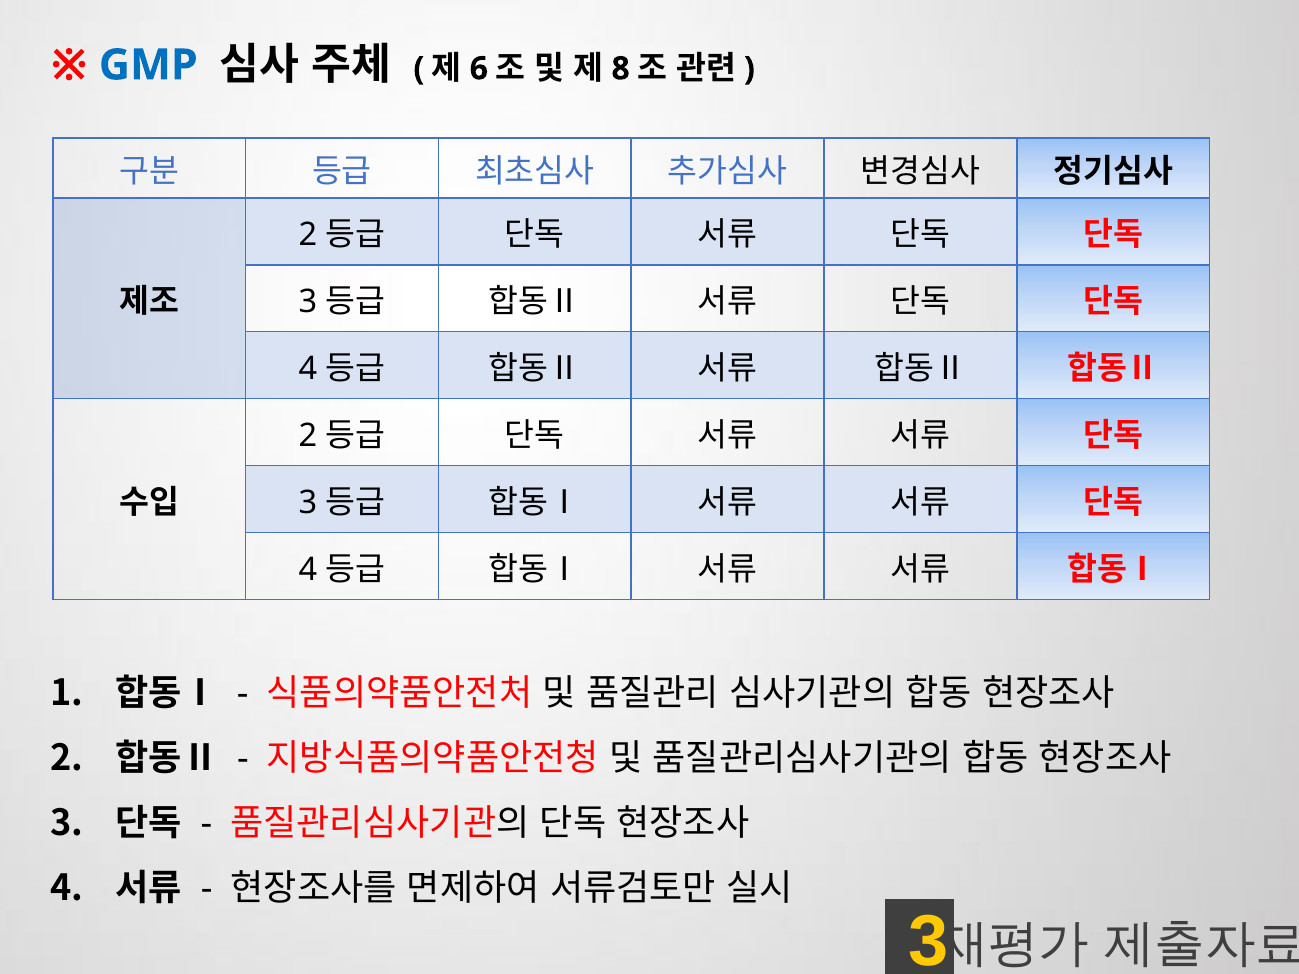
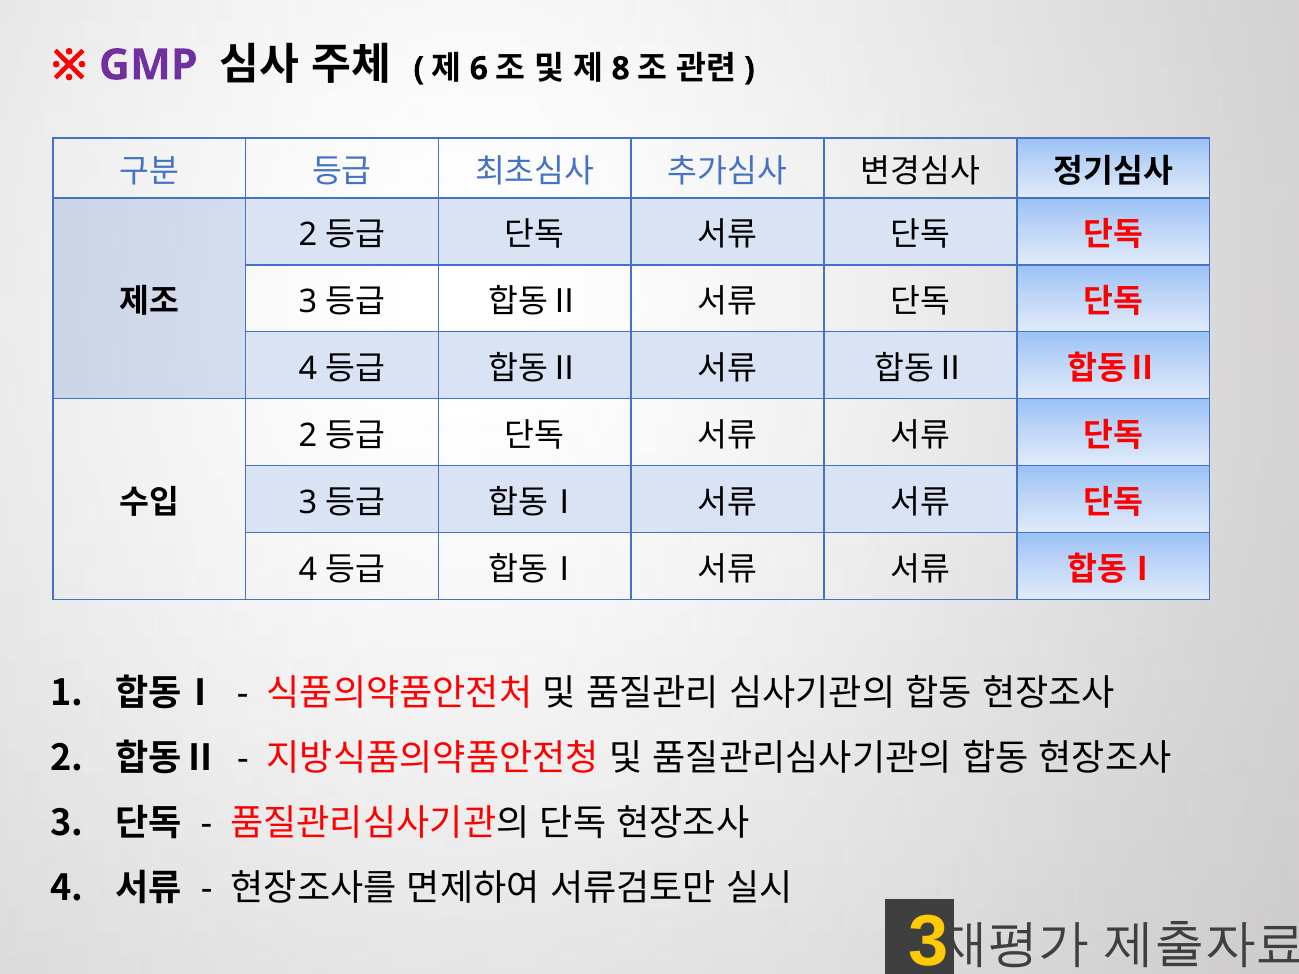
GMP colour: blue -> purple (148, 65)
